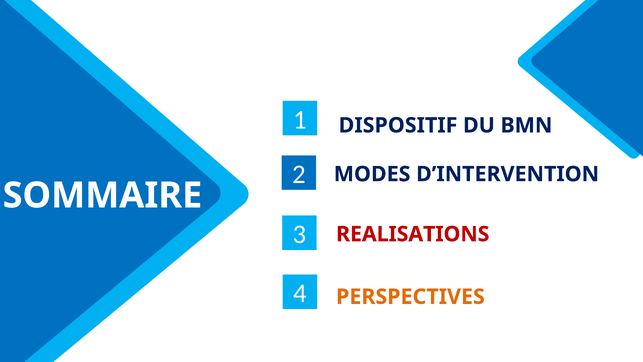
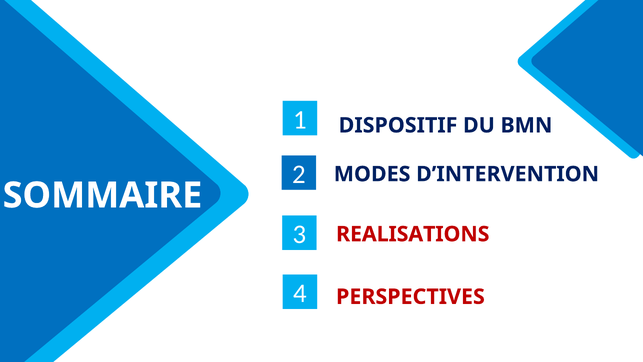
PERSPECTIVES colour: orange -> red (410, 297)
